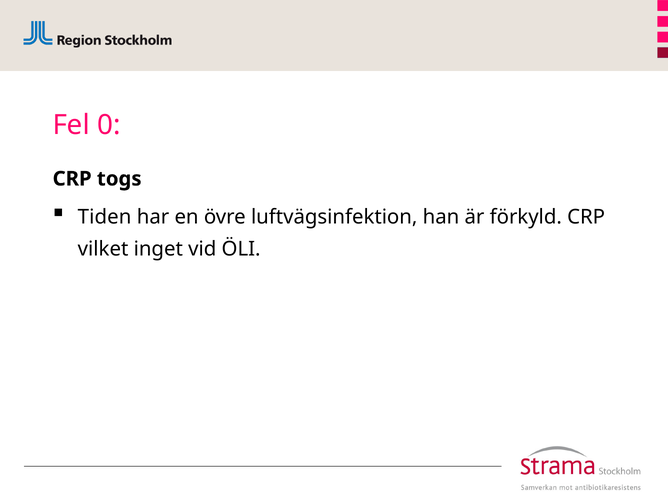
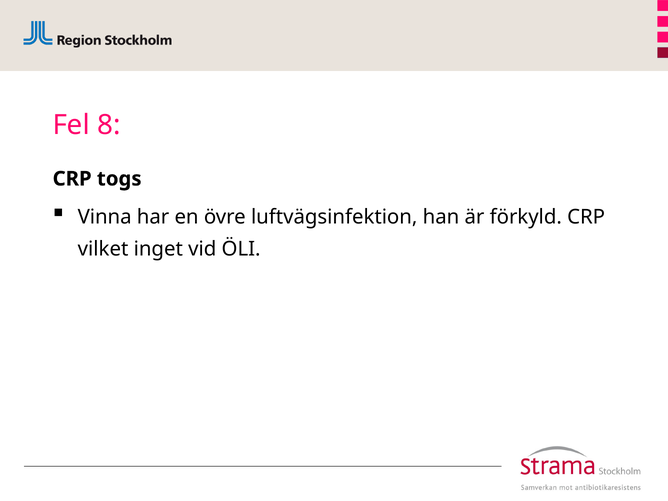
0: 0 -> 8 (109, 125)
Tiden: Tiden -> Vinna (105, 217)
